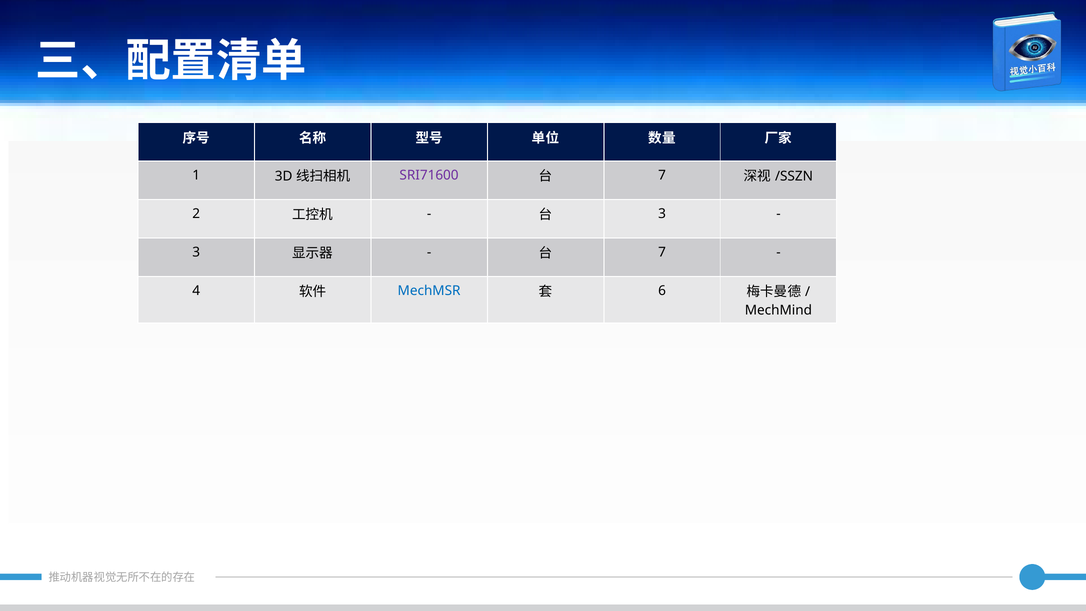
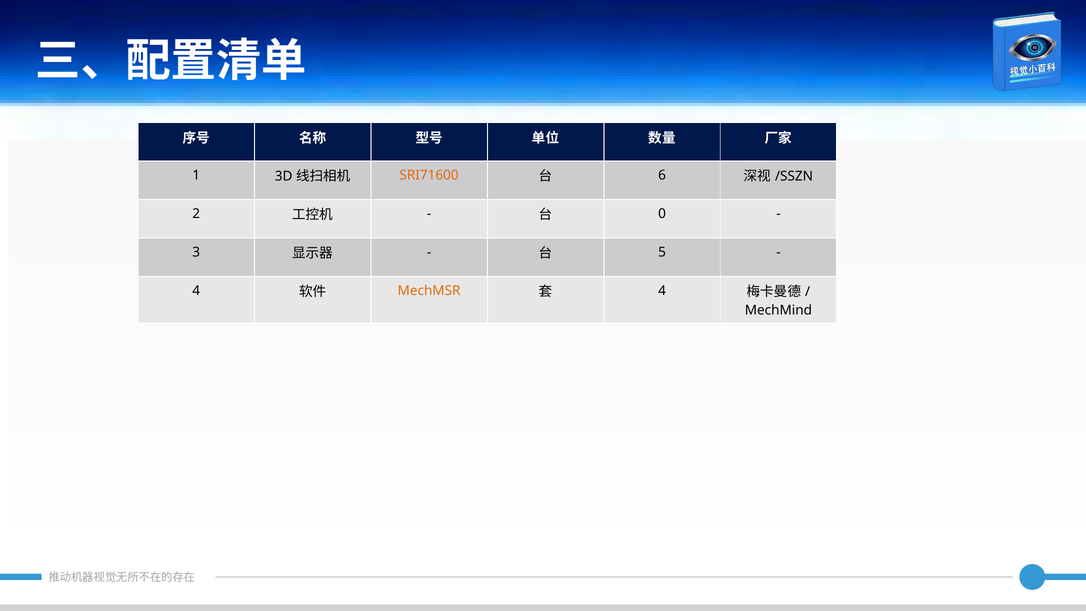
SRI71600 colour: purple -> orange (429, 175)
7: 7 -> 6 (662, 175)
3: 3 -> 0 (662, 214)
7: 7 -> 5 (662, 252)
MechMSR colour: blue -> orange (429, 291)
6: 6 -> 4 (662, 291)
